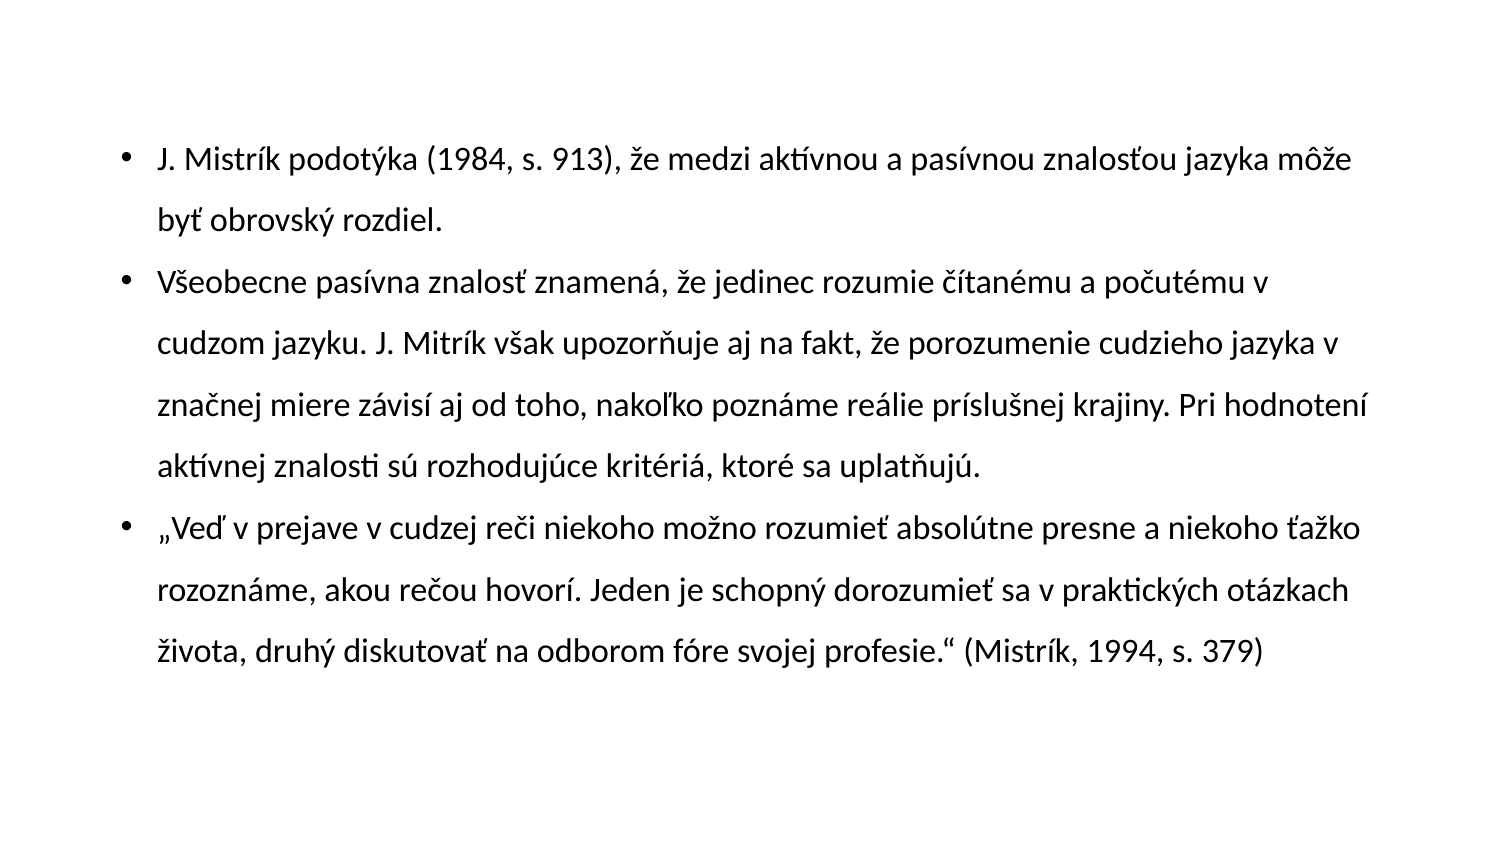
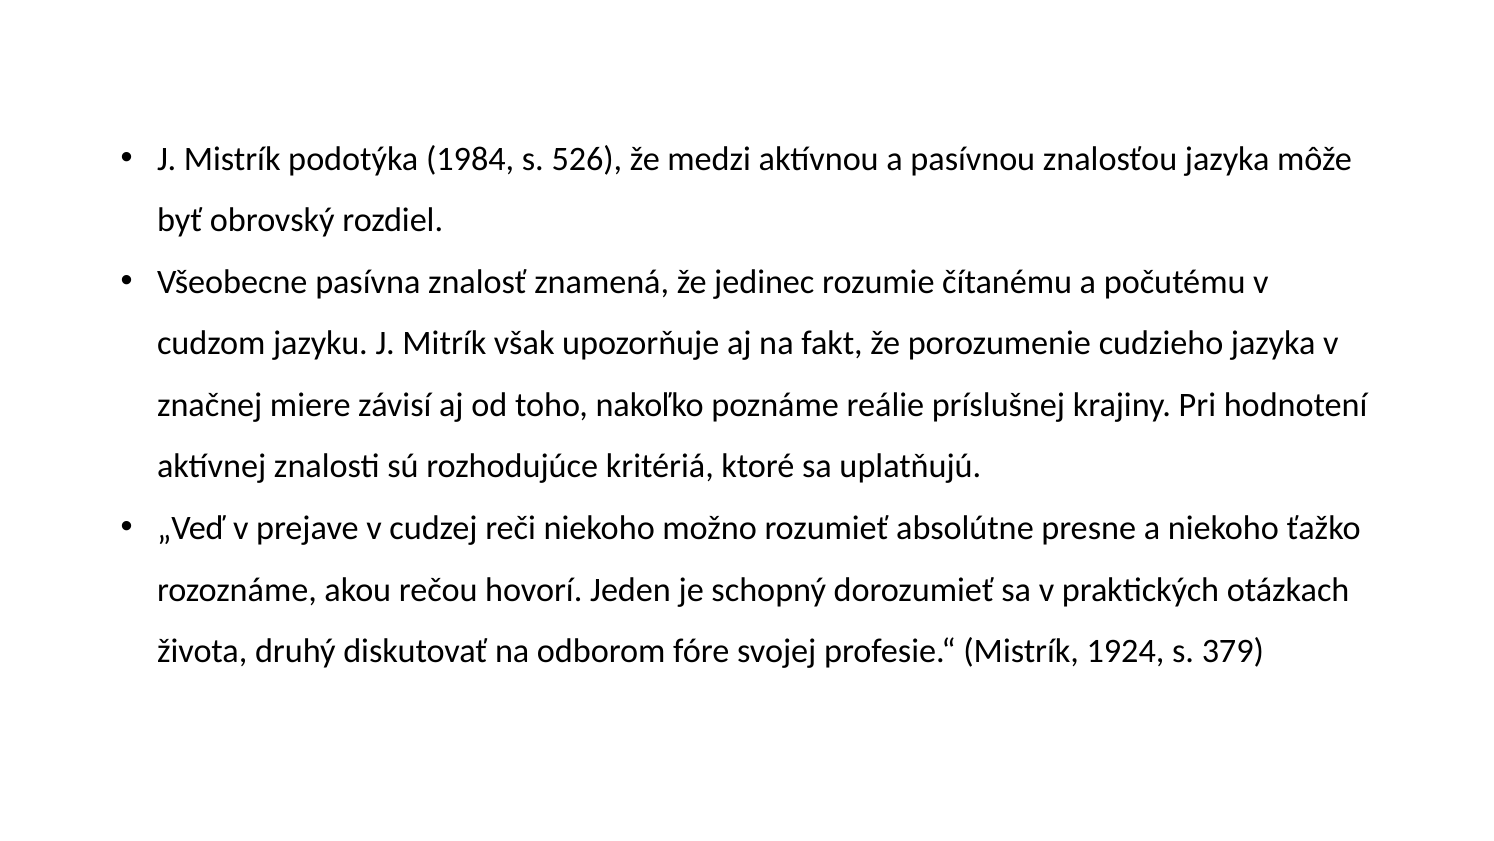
913: 913 -> 526 (587, 159)
1994: 1994 -> 1924 (1125, 651)
